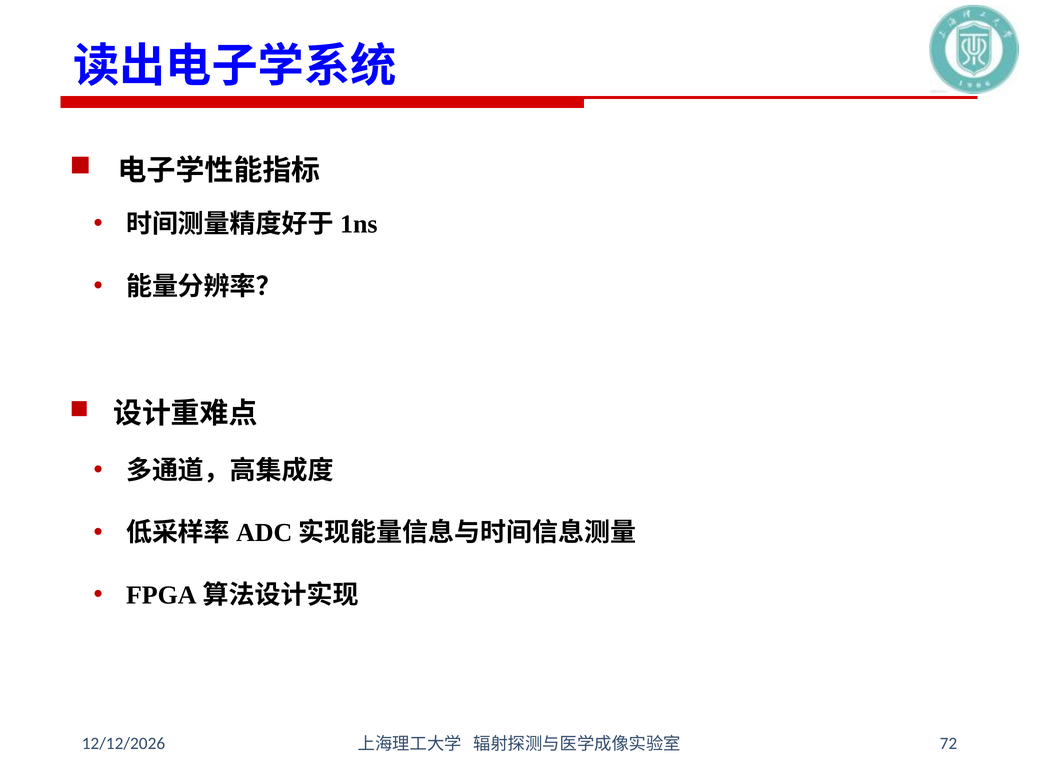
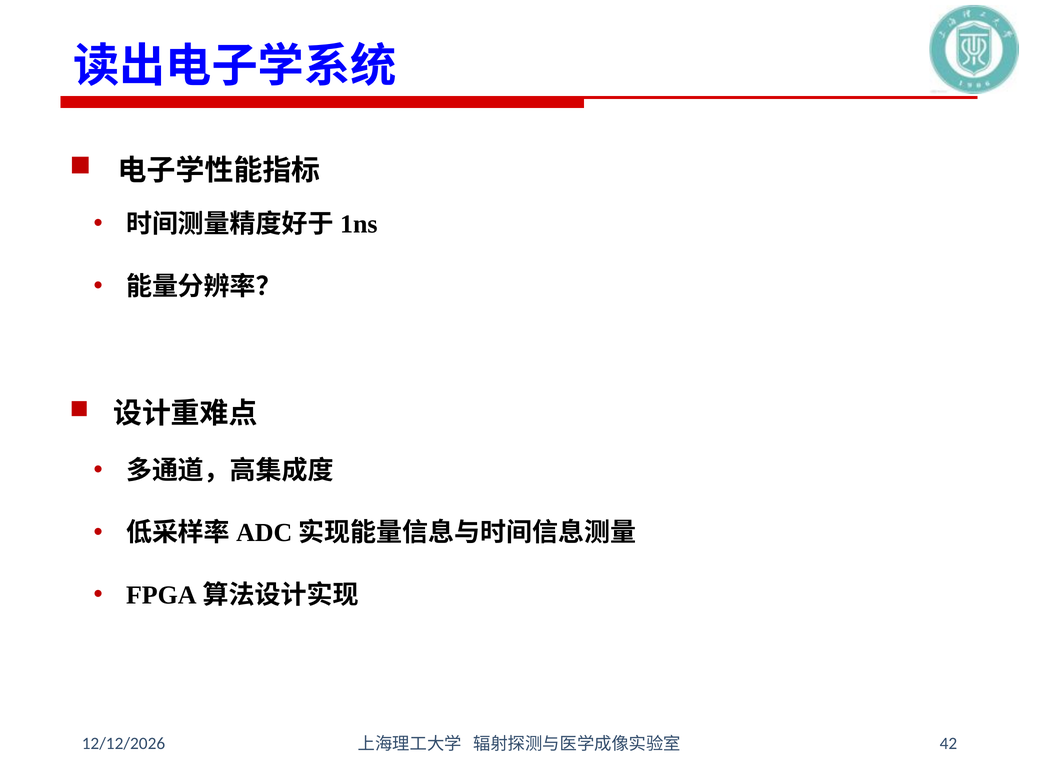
72: 72 -> 42 (948, 744)
